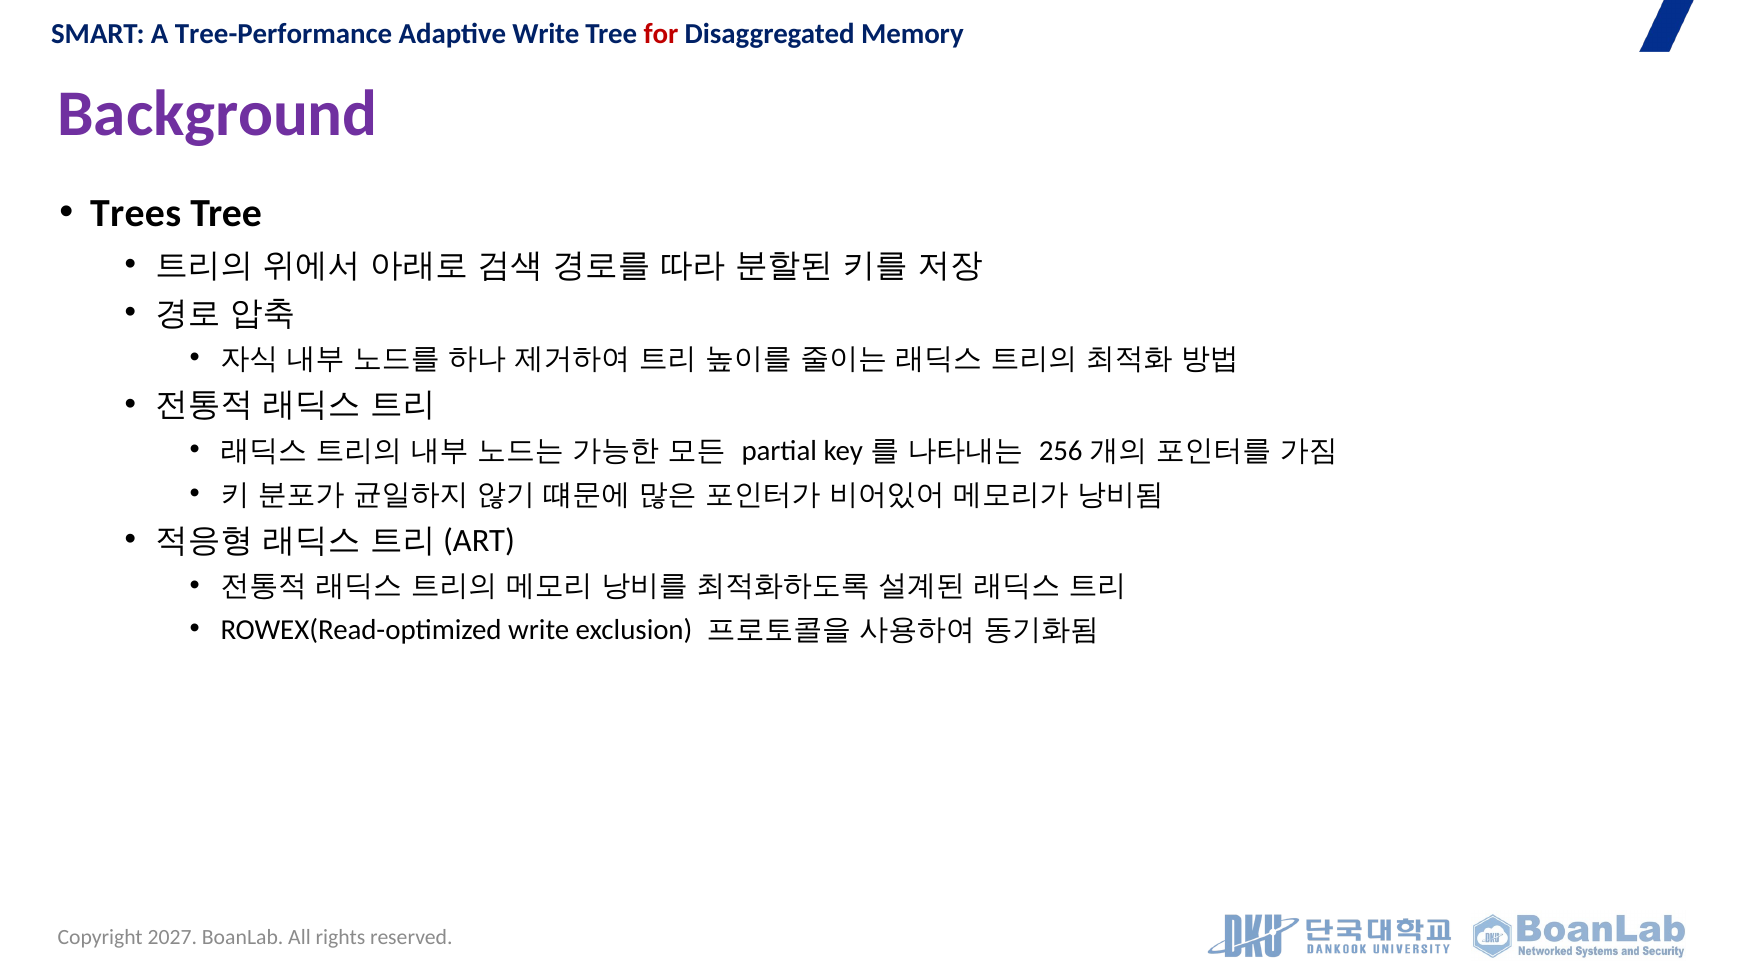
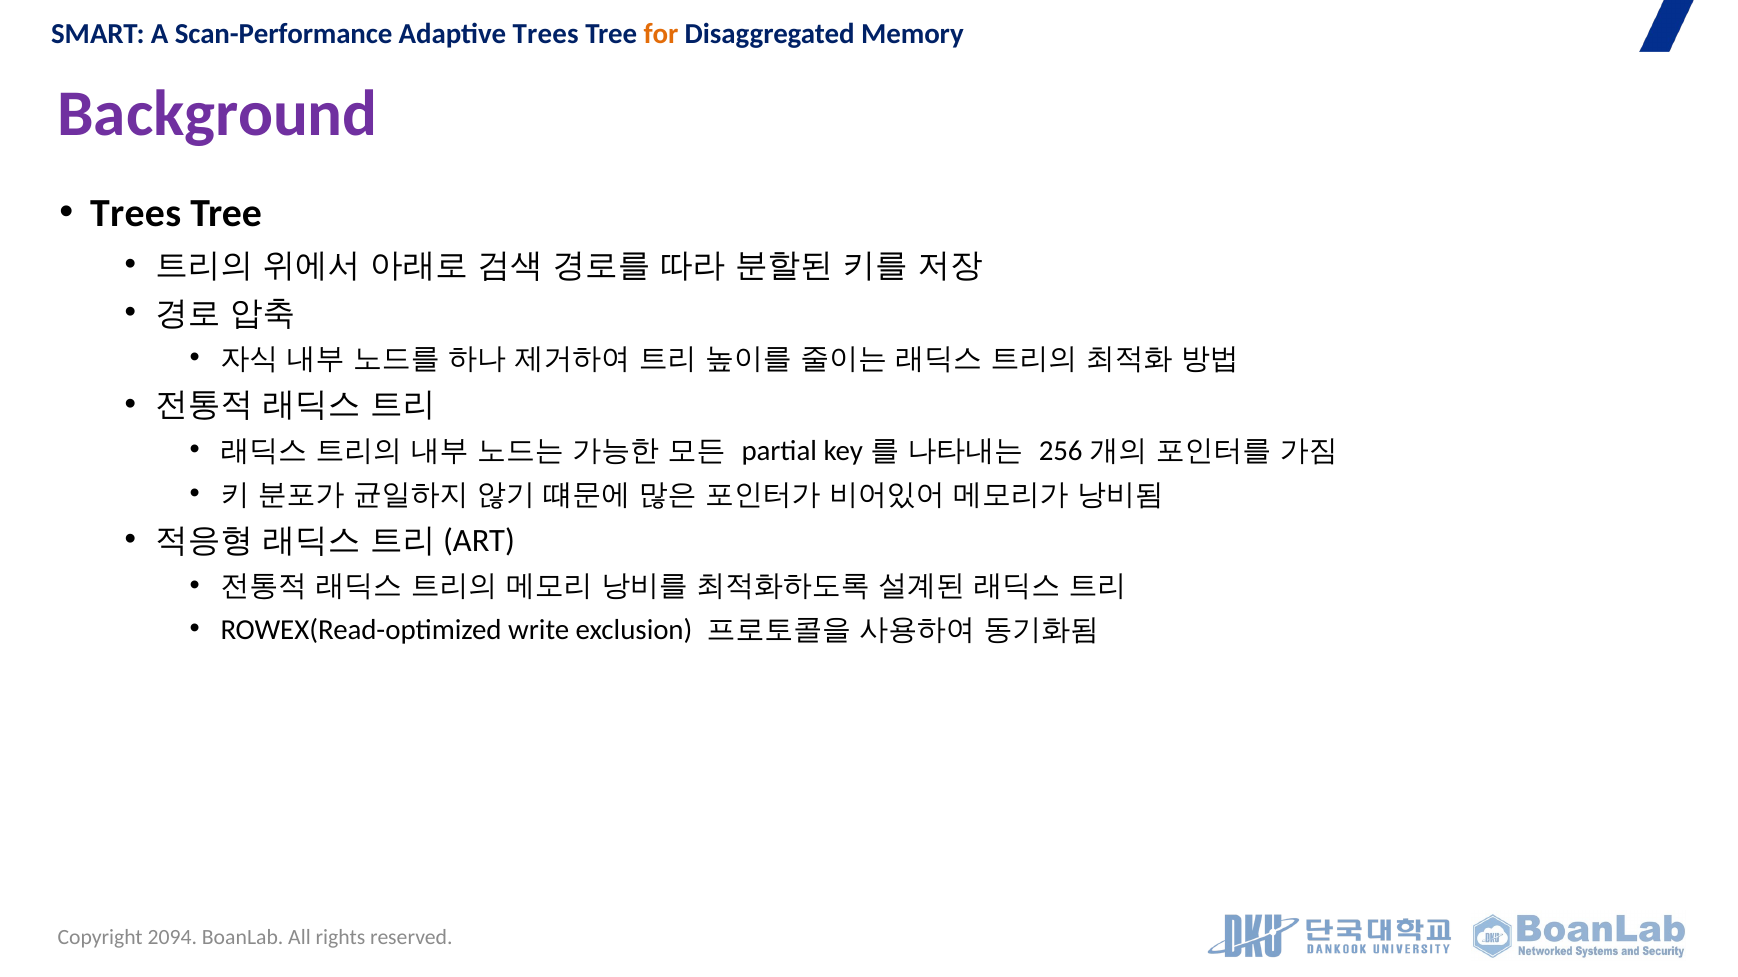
Tree-Performance: Tree-Performance -> Scan-Performance (284, 34)
Adaptive Write: Write -> Trees (546, 34)
for colour: red -> orange (661, 34)
2027: 2027 -> 2094 (172, 938)
